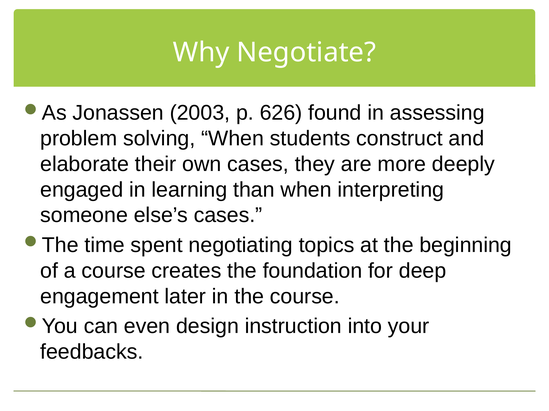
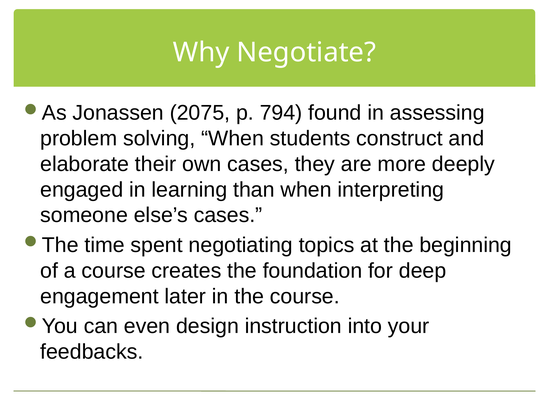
2003: 2003 -> 2075 (200, 113)
626: 626 -> 794 (281, 113)
